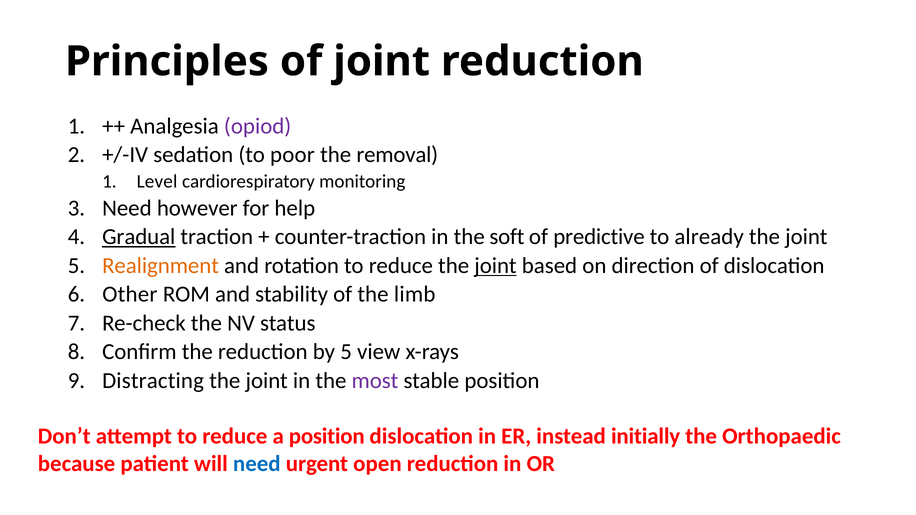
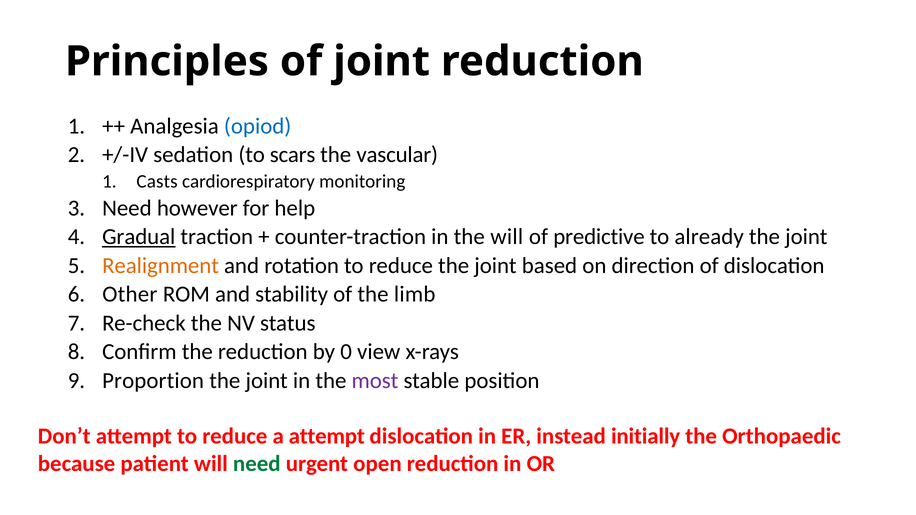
opiod colour: purple -> blue (258, 126)
poor: poor -> scars (293, 155)
removal: removal -> vascular (397, 155)
Level: Level -> Casts (157, 182)
the soft: soft -> will (507, 237)
joint underline: present -> none (495, 266)
by 5: 5 -> 0 (346, 352)
Distracting: Distracting -> Proportion (153, 381)
a position: position -> attempt (327, 437)
need colour: blue -> green (257, 464)
